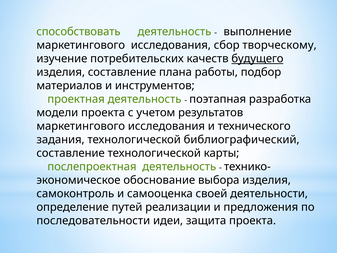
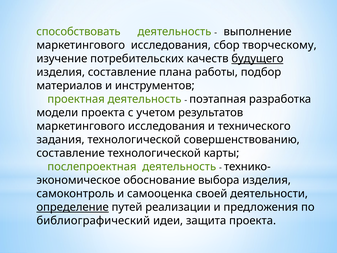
библиографический: библиографический -> совершенствованию (242, 140)
определение underline: none -> present (73, 207)
последовательности: последовательности -> библиографический (93, 220)
